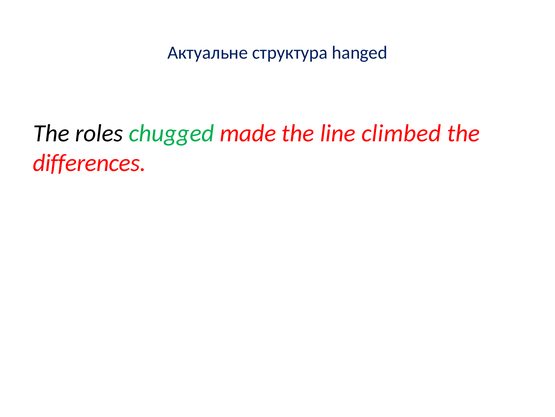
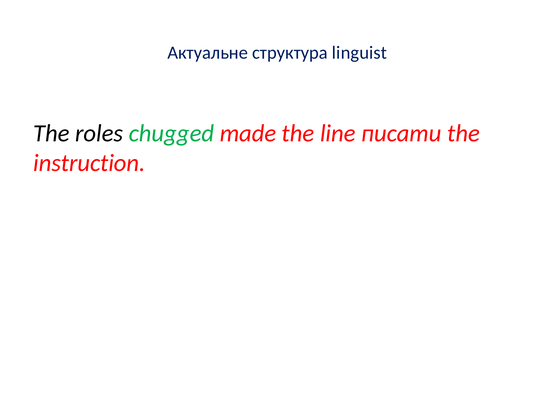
hanged: hanged -> linguist (360, 53)
climbed: climbed -> писати (401, 133)
differences: differences -> instruction (89, 163)
